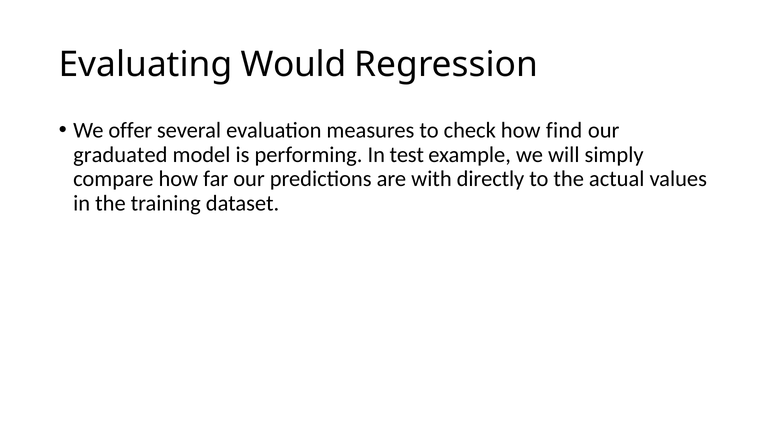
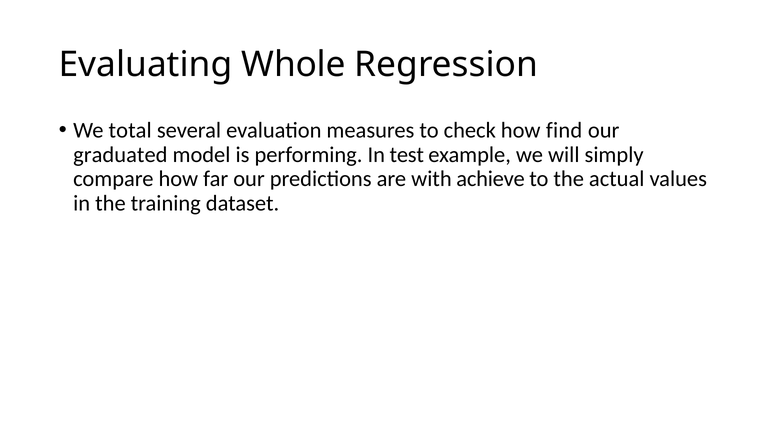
Would: Would -> Whole (294, 65)
offer: offer -> total (130, 130)
directly: directly -> achieve (491, 179)
